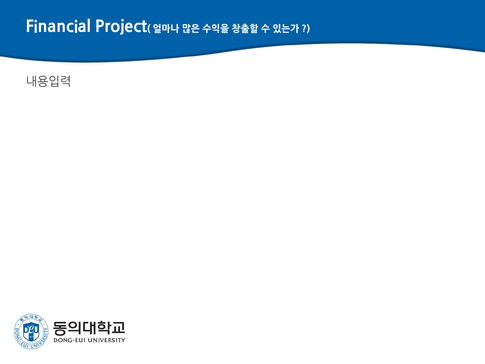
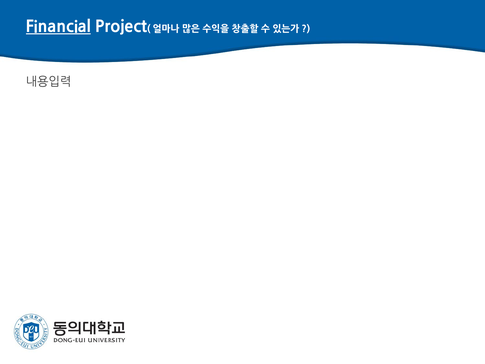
Financial underline: none -> present (58, 27)
